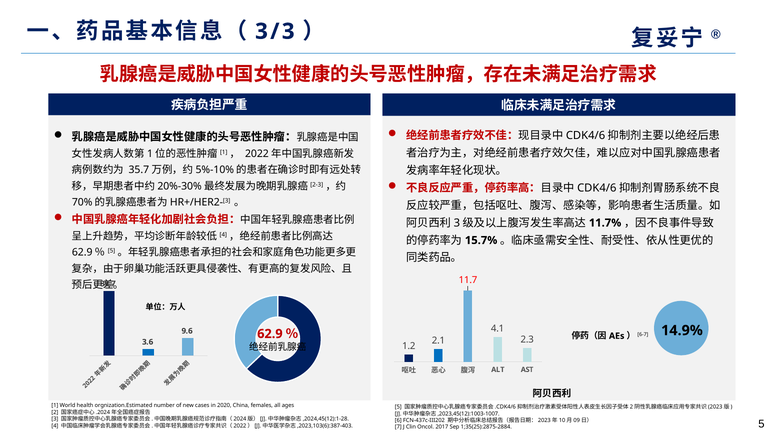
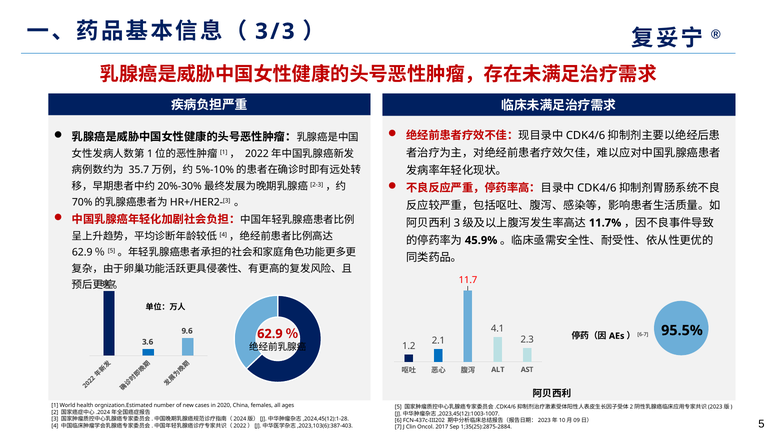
15.7%: 15.7% -> 45.9% (481, 240)
14.9%: 14.9% -> 95.5% (682, 330)
